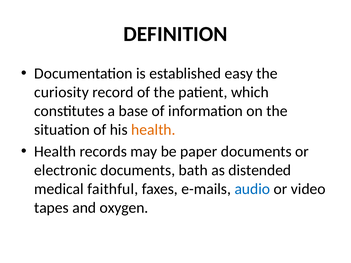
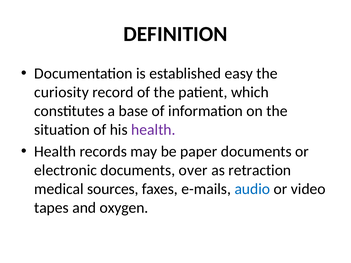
health colour: orange -> purple (153, 130)
bath: bath -> over (193, 170)
distended: distended -> retraction (260, 170)
faithful: faithful -> sources (113, 189)
